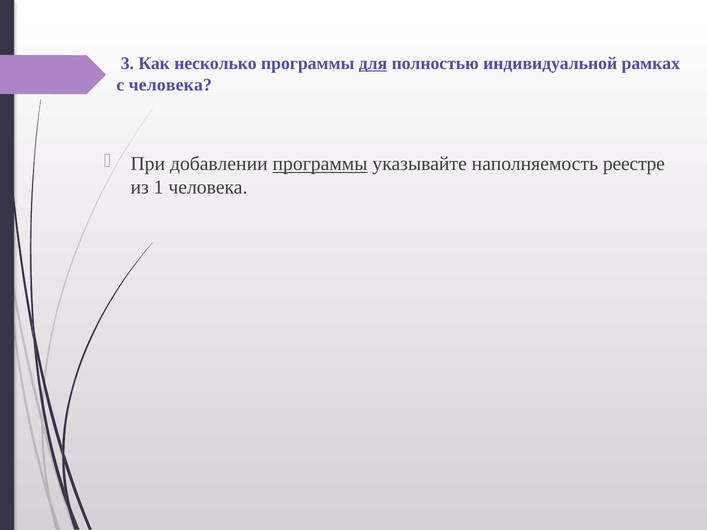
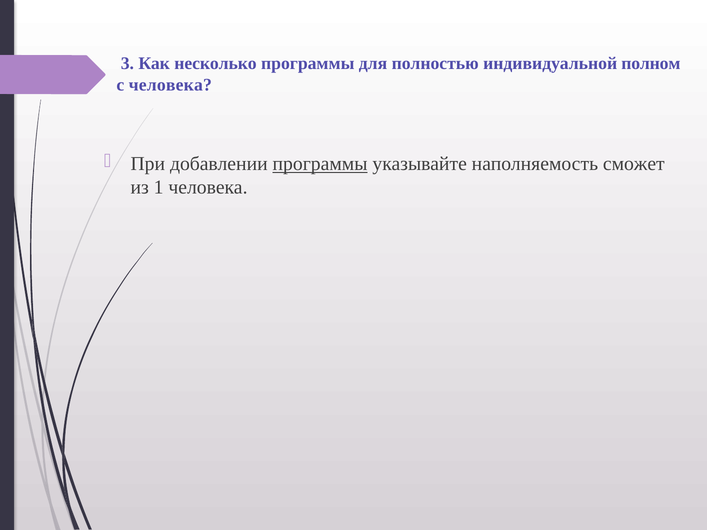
для underline: present -> none (373, 64)
рамках: рамках -> полном (651, 64)
реестре: реестре -> сможет (634, 164)
